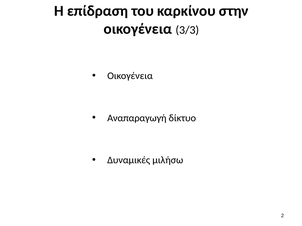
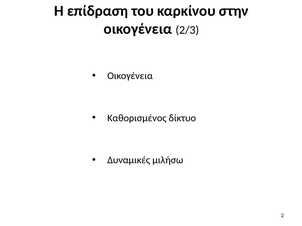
3/3: 3/3 -> 2/3 (187, 30)
Αναπαραγωγή: Αναπαραγωγή -> Καθορισμένος (137, 118)
